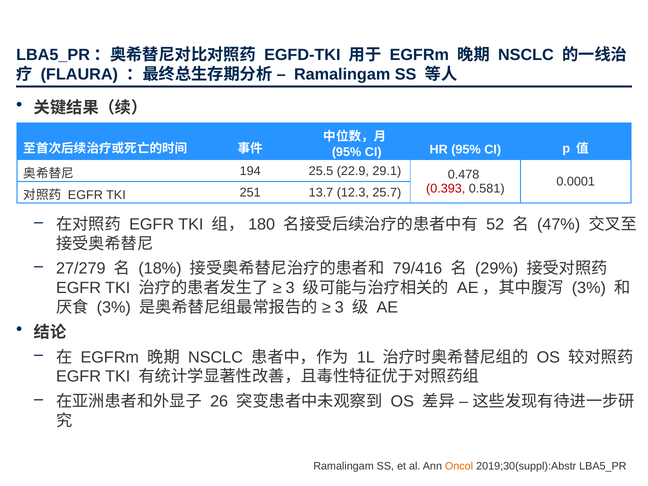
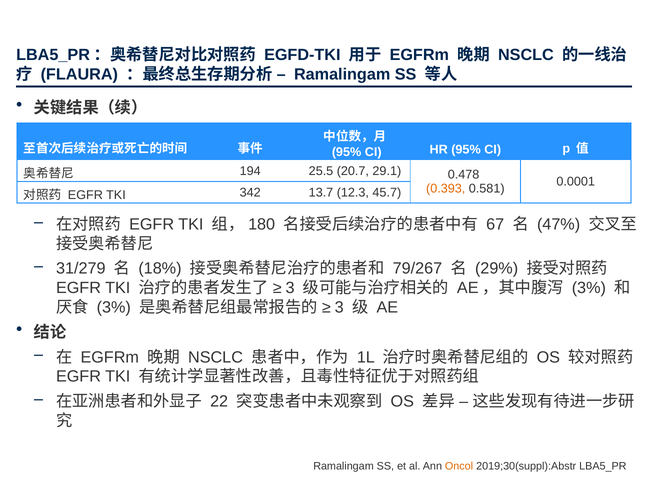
22.9: 22.9 -> 20.7 (353, 171)
0.393 colour: red -> orange (446, 189)
251: 251 -> 342 (250, 192)
25.7: 25.7 -> 45.7 (387, 192)
52: 52 -> 67 (495, 224)
27/279: 27/279 -> 31/279 (81, 269)
79/416: 79/416 -> 79/267 (417, 269)
26: 26 -> 22 (219, 401)
